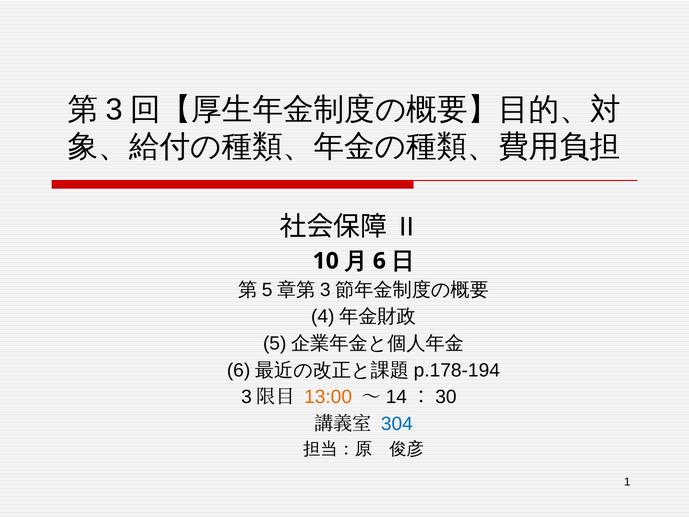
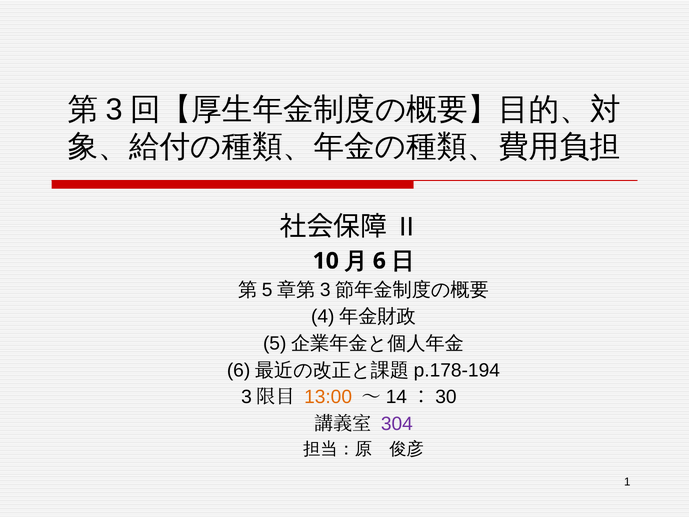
304 colour: blue -> purple (397, 424)
